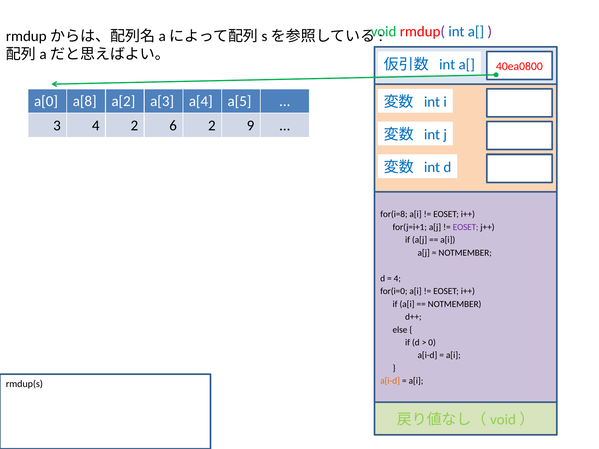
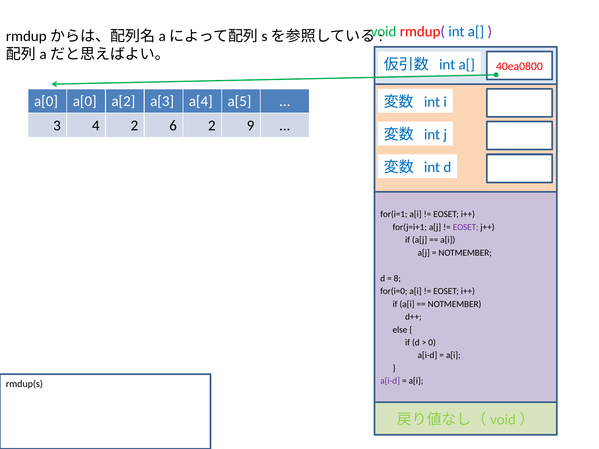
a[0 a[8: a[8 -> a[0 (85, 101)
for(i=8: for(i=8 -> for(i=1 (394, 214)
4: 4 -> 8 (397, 279)
a[i-d colour: orange -> purple (390, 381)
